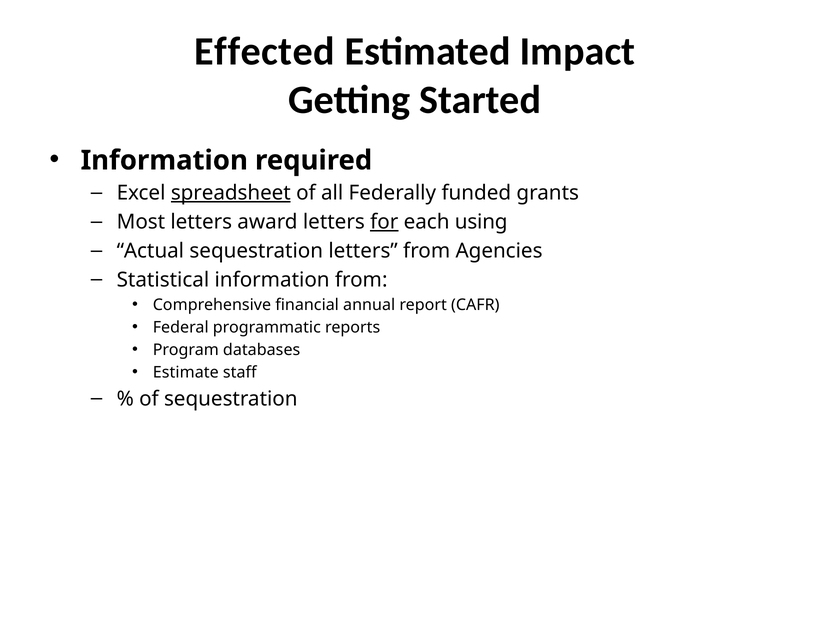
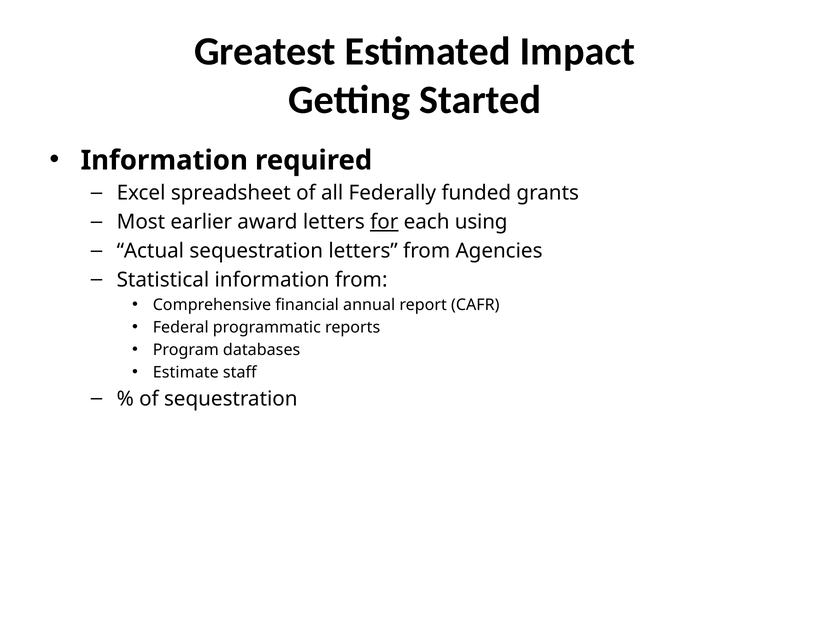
Effected: Effected -> Greatest (265, 52)
spreadsheet underline: present -> none (231, 193)
Most letters: letters -> earlier (201, 222)
